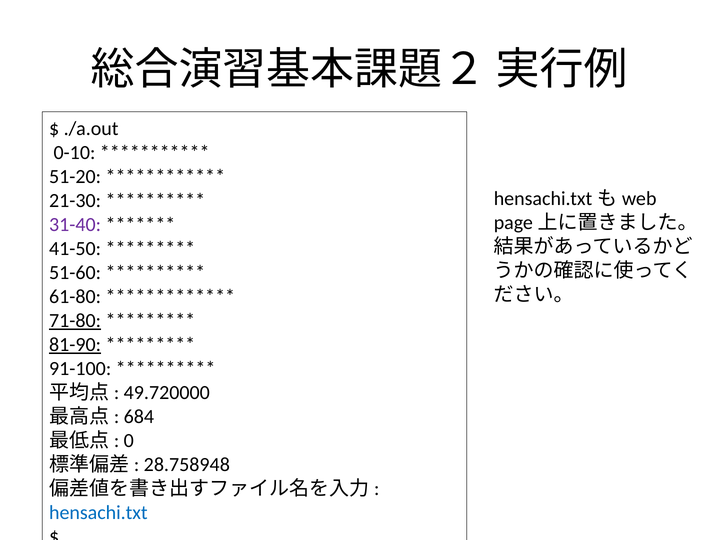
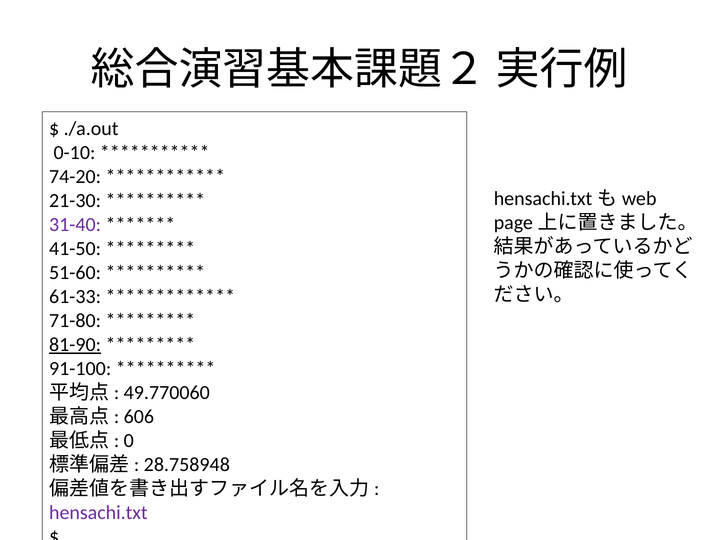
51-20: 51-20 -> 74-20 (75, 176)
61-80: 61-80 -> 61-33 (75, 296)
71-80 underline: present -> none (75, 320)
49.720000: 49.720000 -> 49.770060 (167, 392)
684: 684 -> 606 (139, 416)
hensachi.txt colour: blue -> purple (98, 512)
